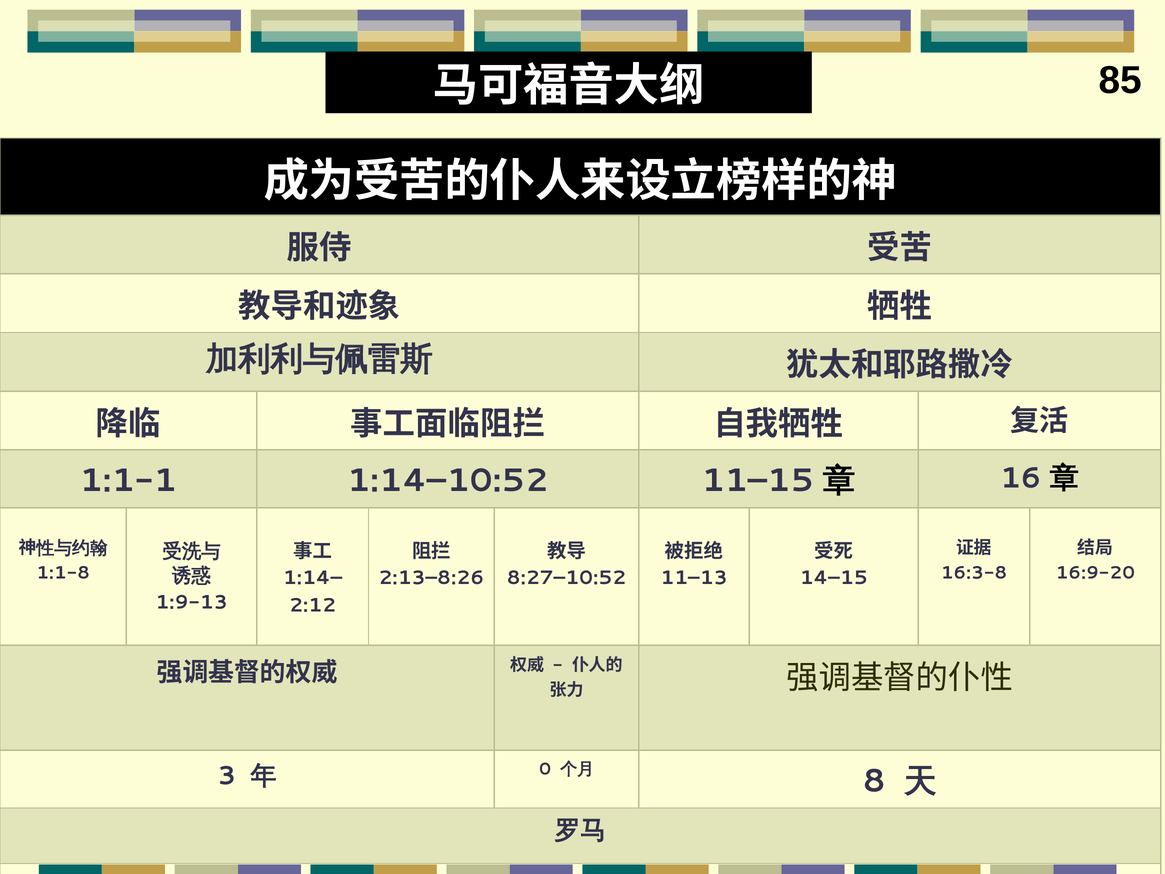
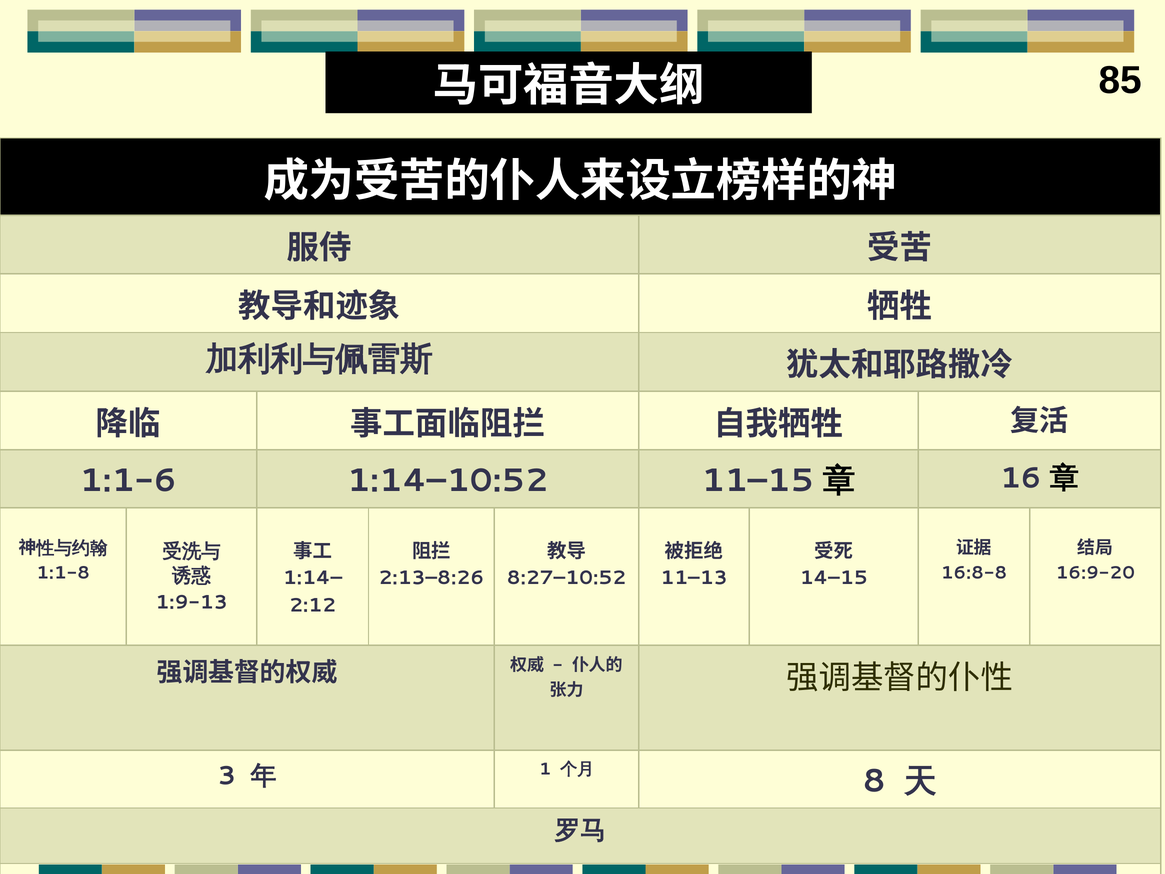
1:1-1: 1:1-1 -> 1:1-6 (128, 480)
16:3-8: 16:3-8 -> 16:8-8 (974, 572)
0: 0 -> 1 (545, 769)
